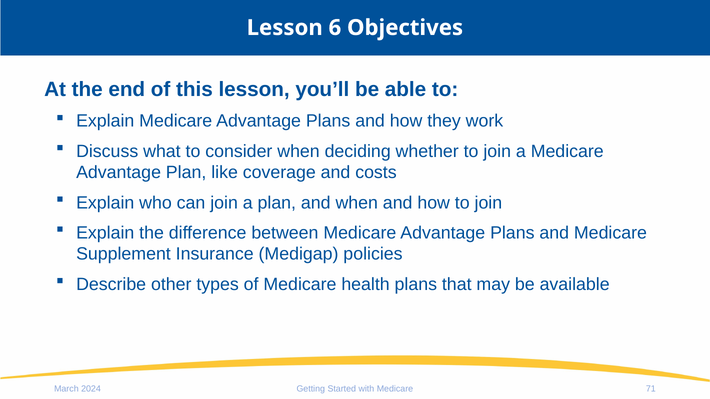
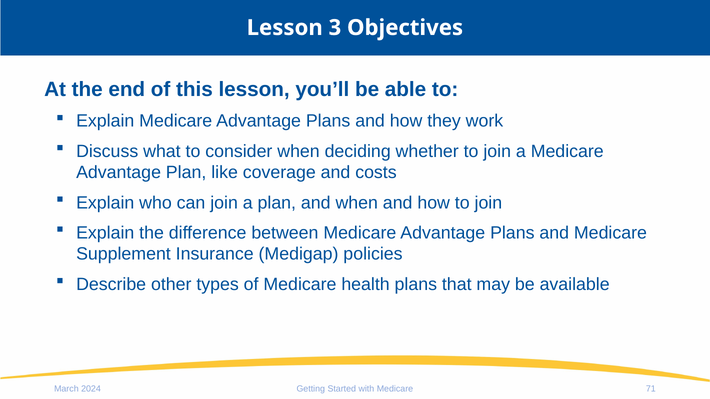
6: 6 -> 3 (335, 28)
